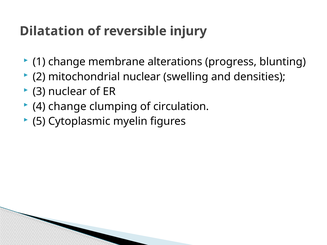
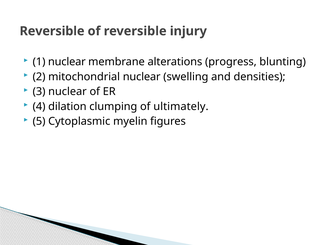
Dilatation: Dilatation -> Reversible (52, 31)
1 change: change -> nuclear (67, 62)
4 change: change -> dilation (67, 107)
circulation: circulation -> ultimately (181, 107)
